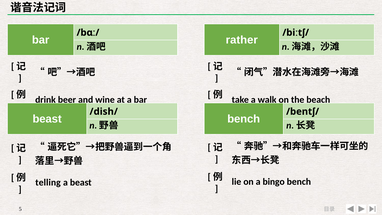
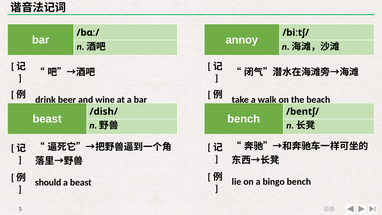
rather: rather -> annoy (242, 40)
telling: telling -> should (48, 182)
